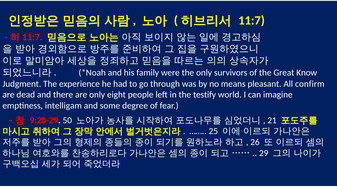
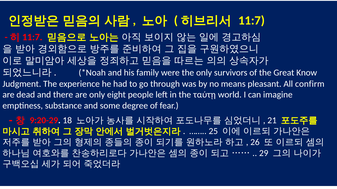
testify: testify -> ταύτῃ (204, 95)
intelligam: intelligam -> substance (63, 106)
50: 50 -> 18 (67, 121)
